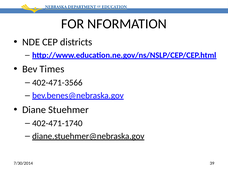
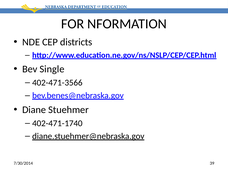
Times: Times -> Single (52, 69)
